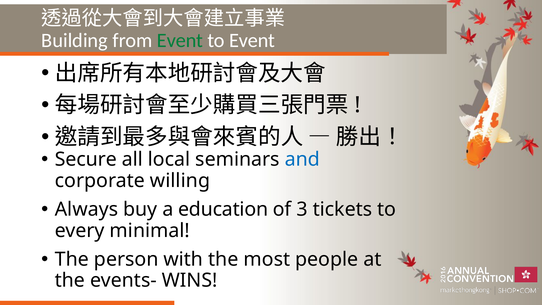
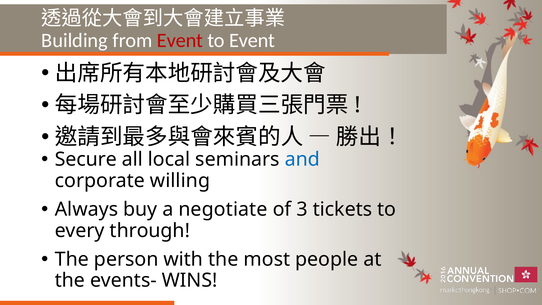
Event colour: green -> red (180, 40)
education: education -> negotiate (223, 209)
minimal: minimal -> through (150, 231)
